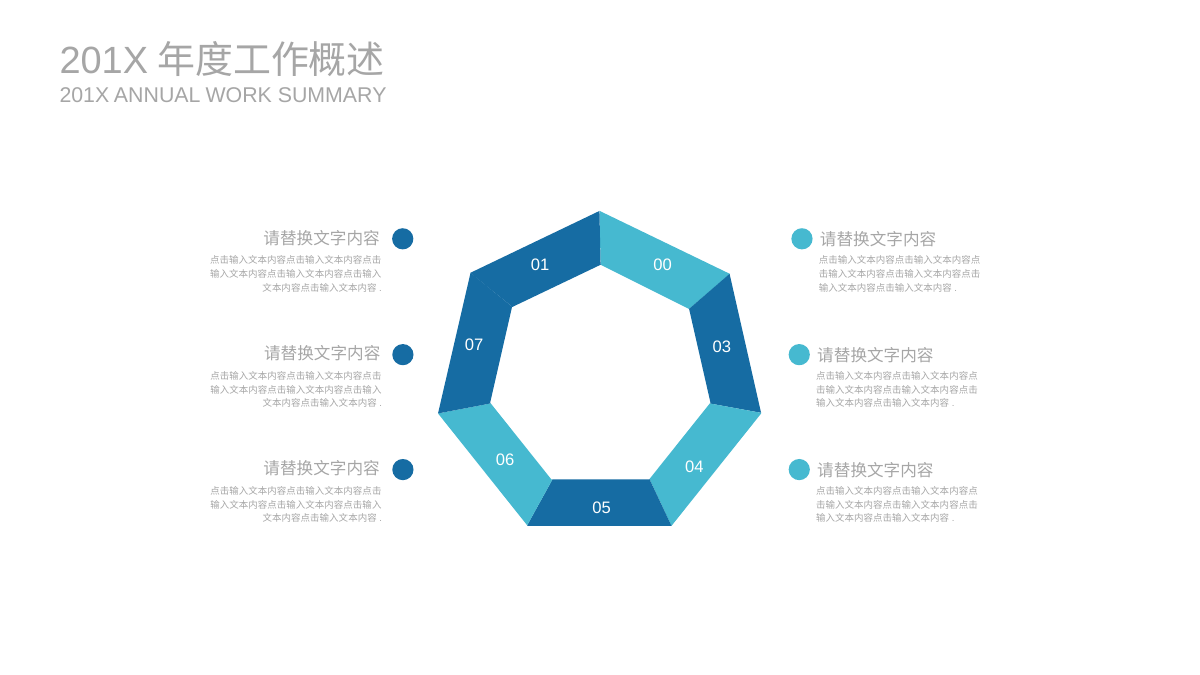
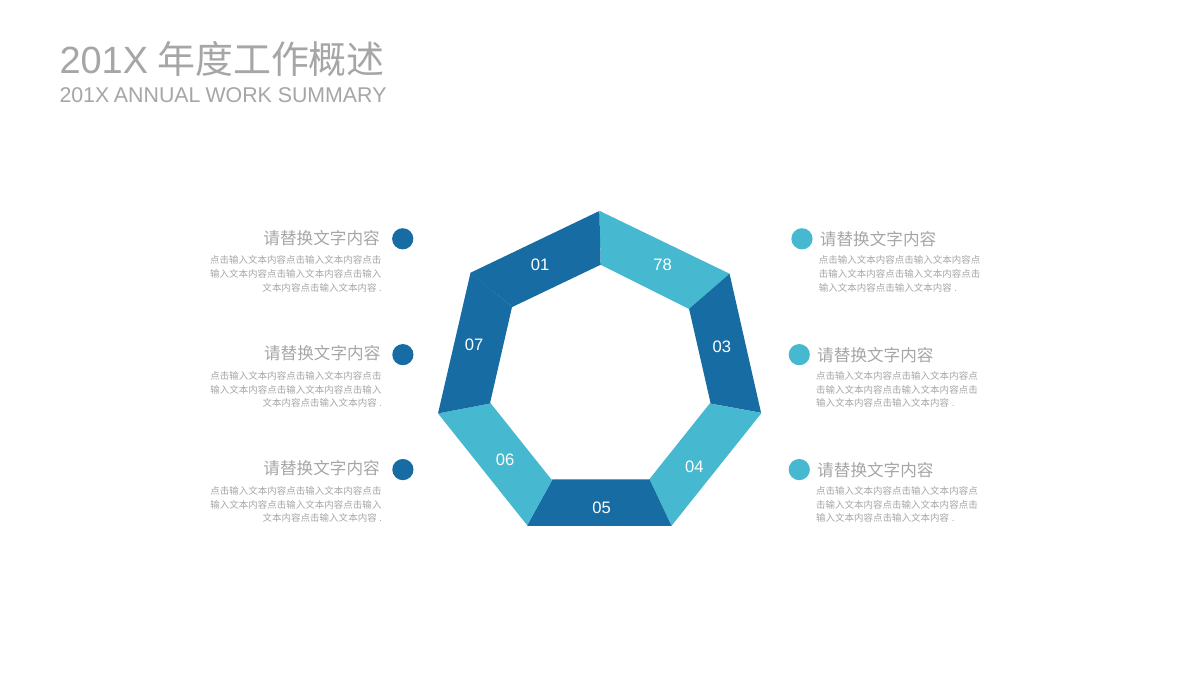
00: 00 -> 78 (663, 265)
